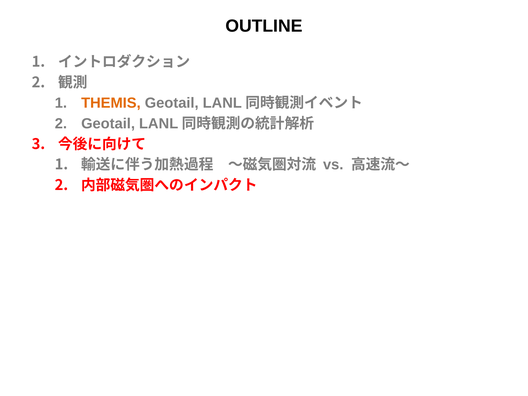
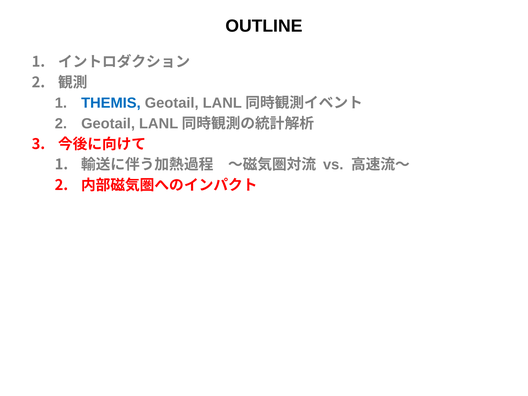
THEMIS colour: orange -> blue (111, 103)
